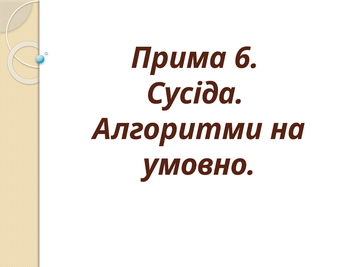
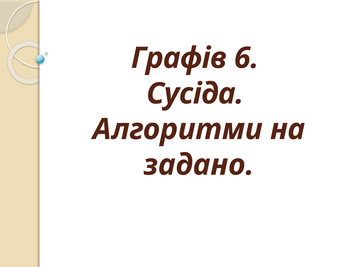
Прима: Прима -> Графів (179, 58)
умовно: умовно -> задано (199, 165)
